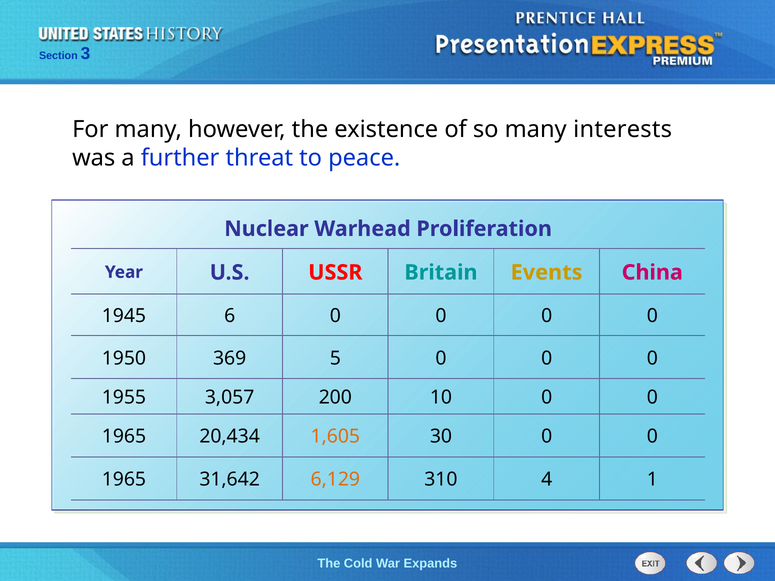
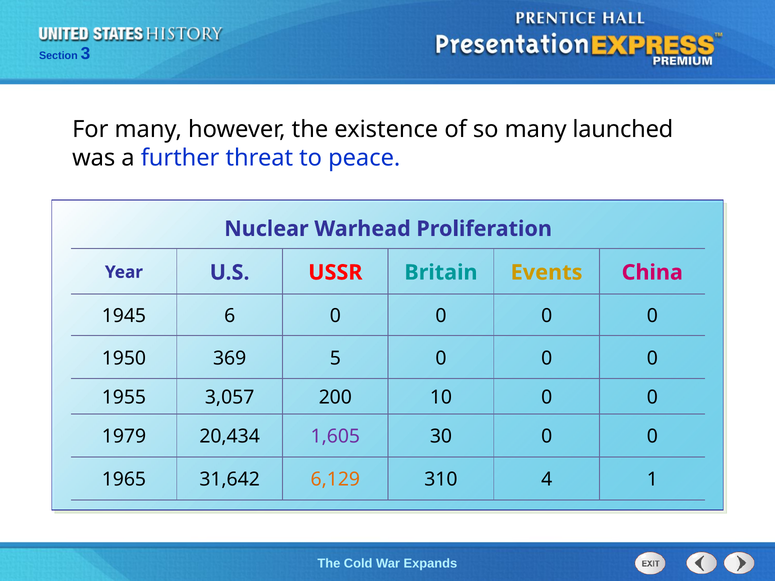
interests: interests -> launched (623, 129)
1965: 1965 -> 1979 (124, 437)
1,605 colour: orange -> purple (335, 437)
